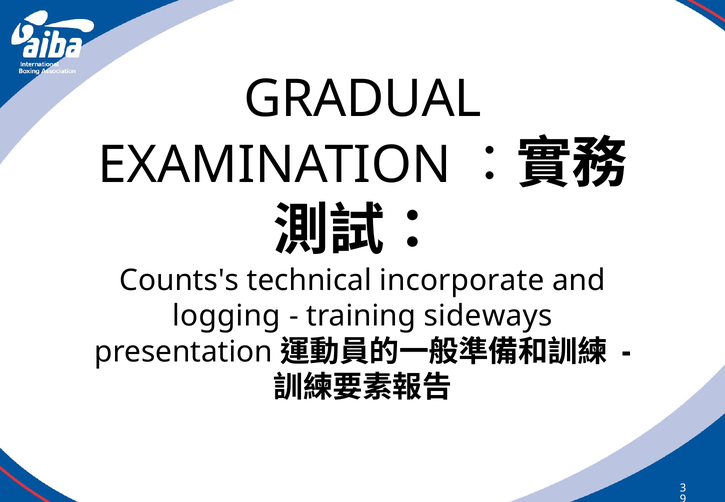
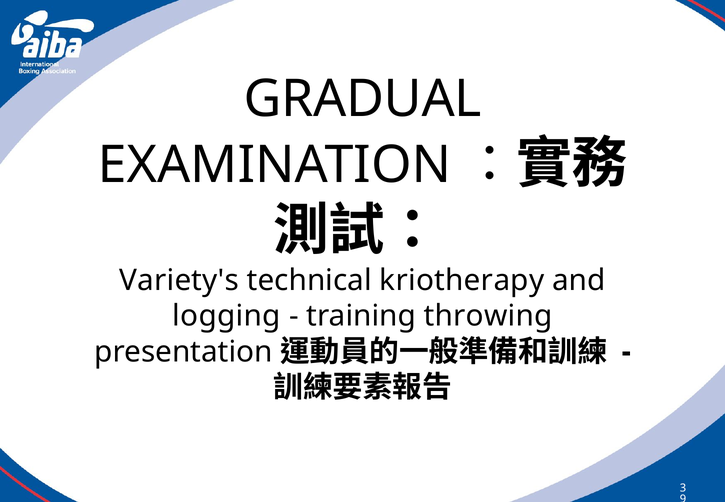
Counts's: Counts's -> Variety's (179, 280)
incorporate: incorporate -> kriotherapy (462, 280)
sideways: sideways -> throwing (488, 316)
